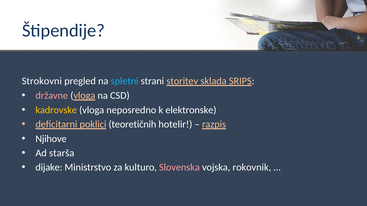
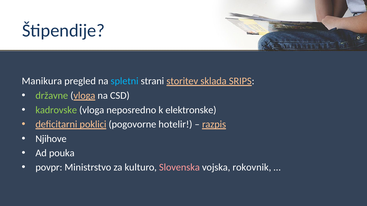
Strokovni: Strokovni -> Manikura (42, 81)
državne colour: pink -> light green (52, 96)
kadrovske colour: yellow -> light green (56, 110)
teoretičnih: teoretičnih -> pogovorne (132, 125)
starša: starša -> pouka (62, 153)
dijake: dijake -> povpr (49, 168)
